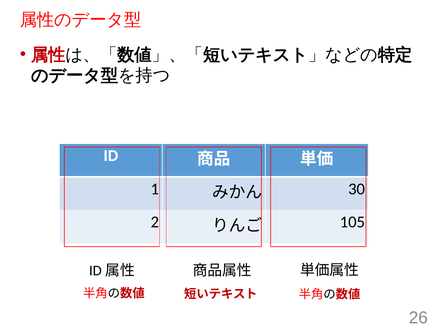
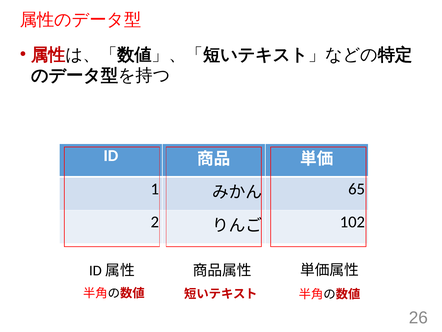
30: 30 -> 65 (357, 189)
105: 105 -> 102 (352, 222)
